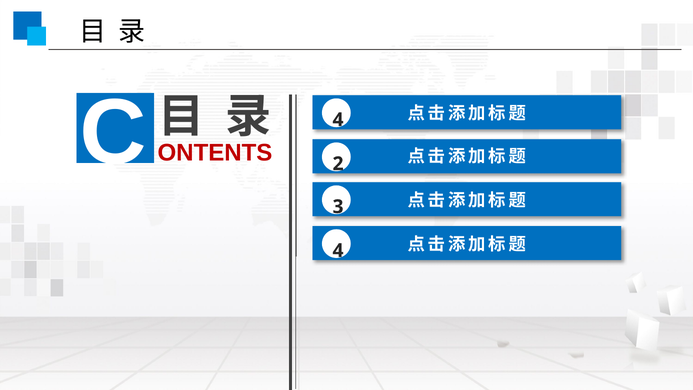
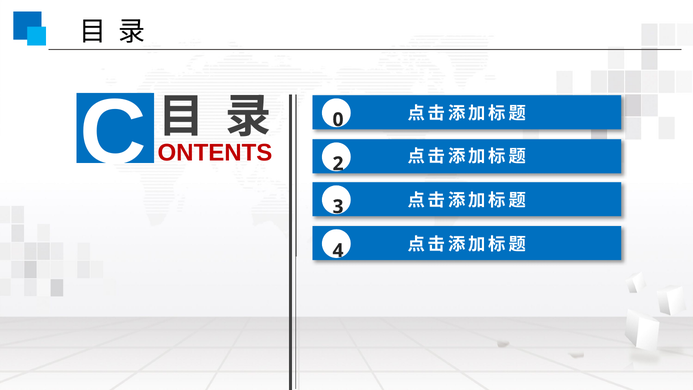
C 4: 4 -> 0 (338, 120)
